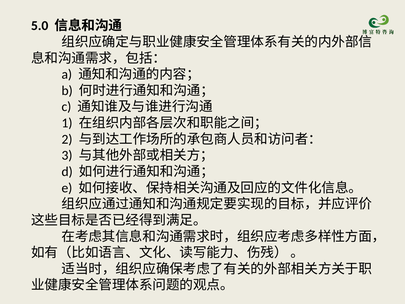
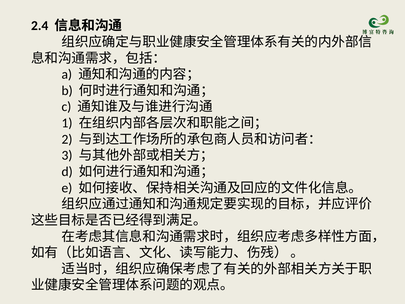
5.0: 5.0 -> 2.4 (40, 26)
